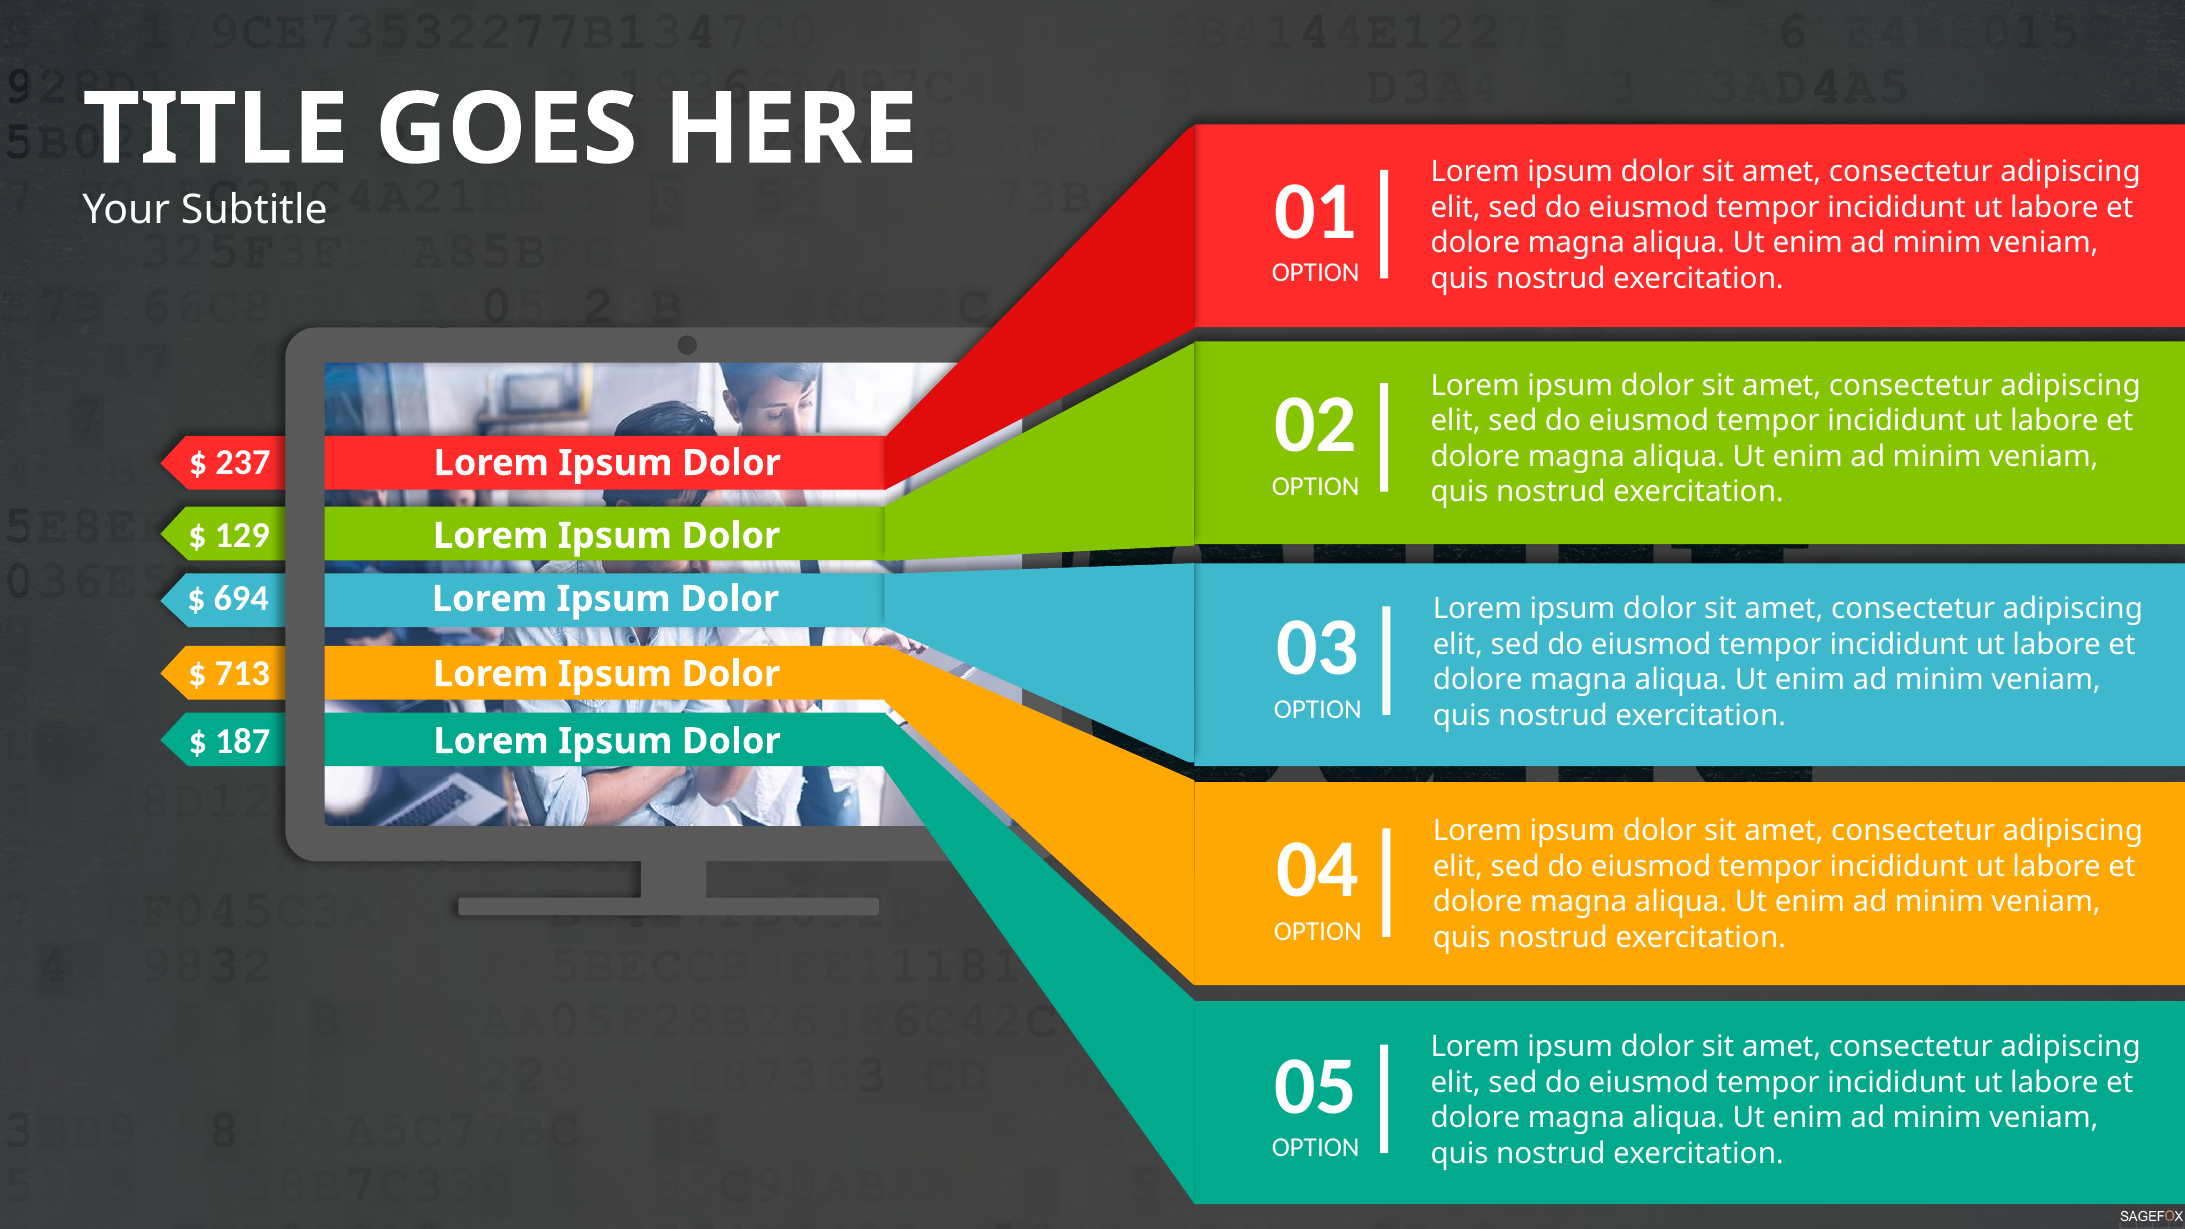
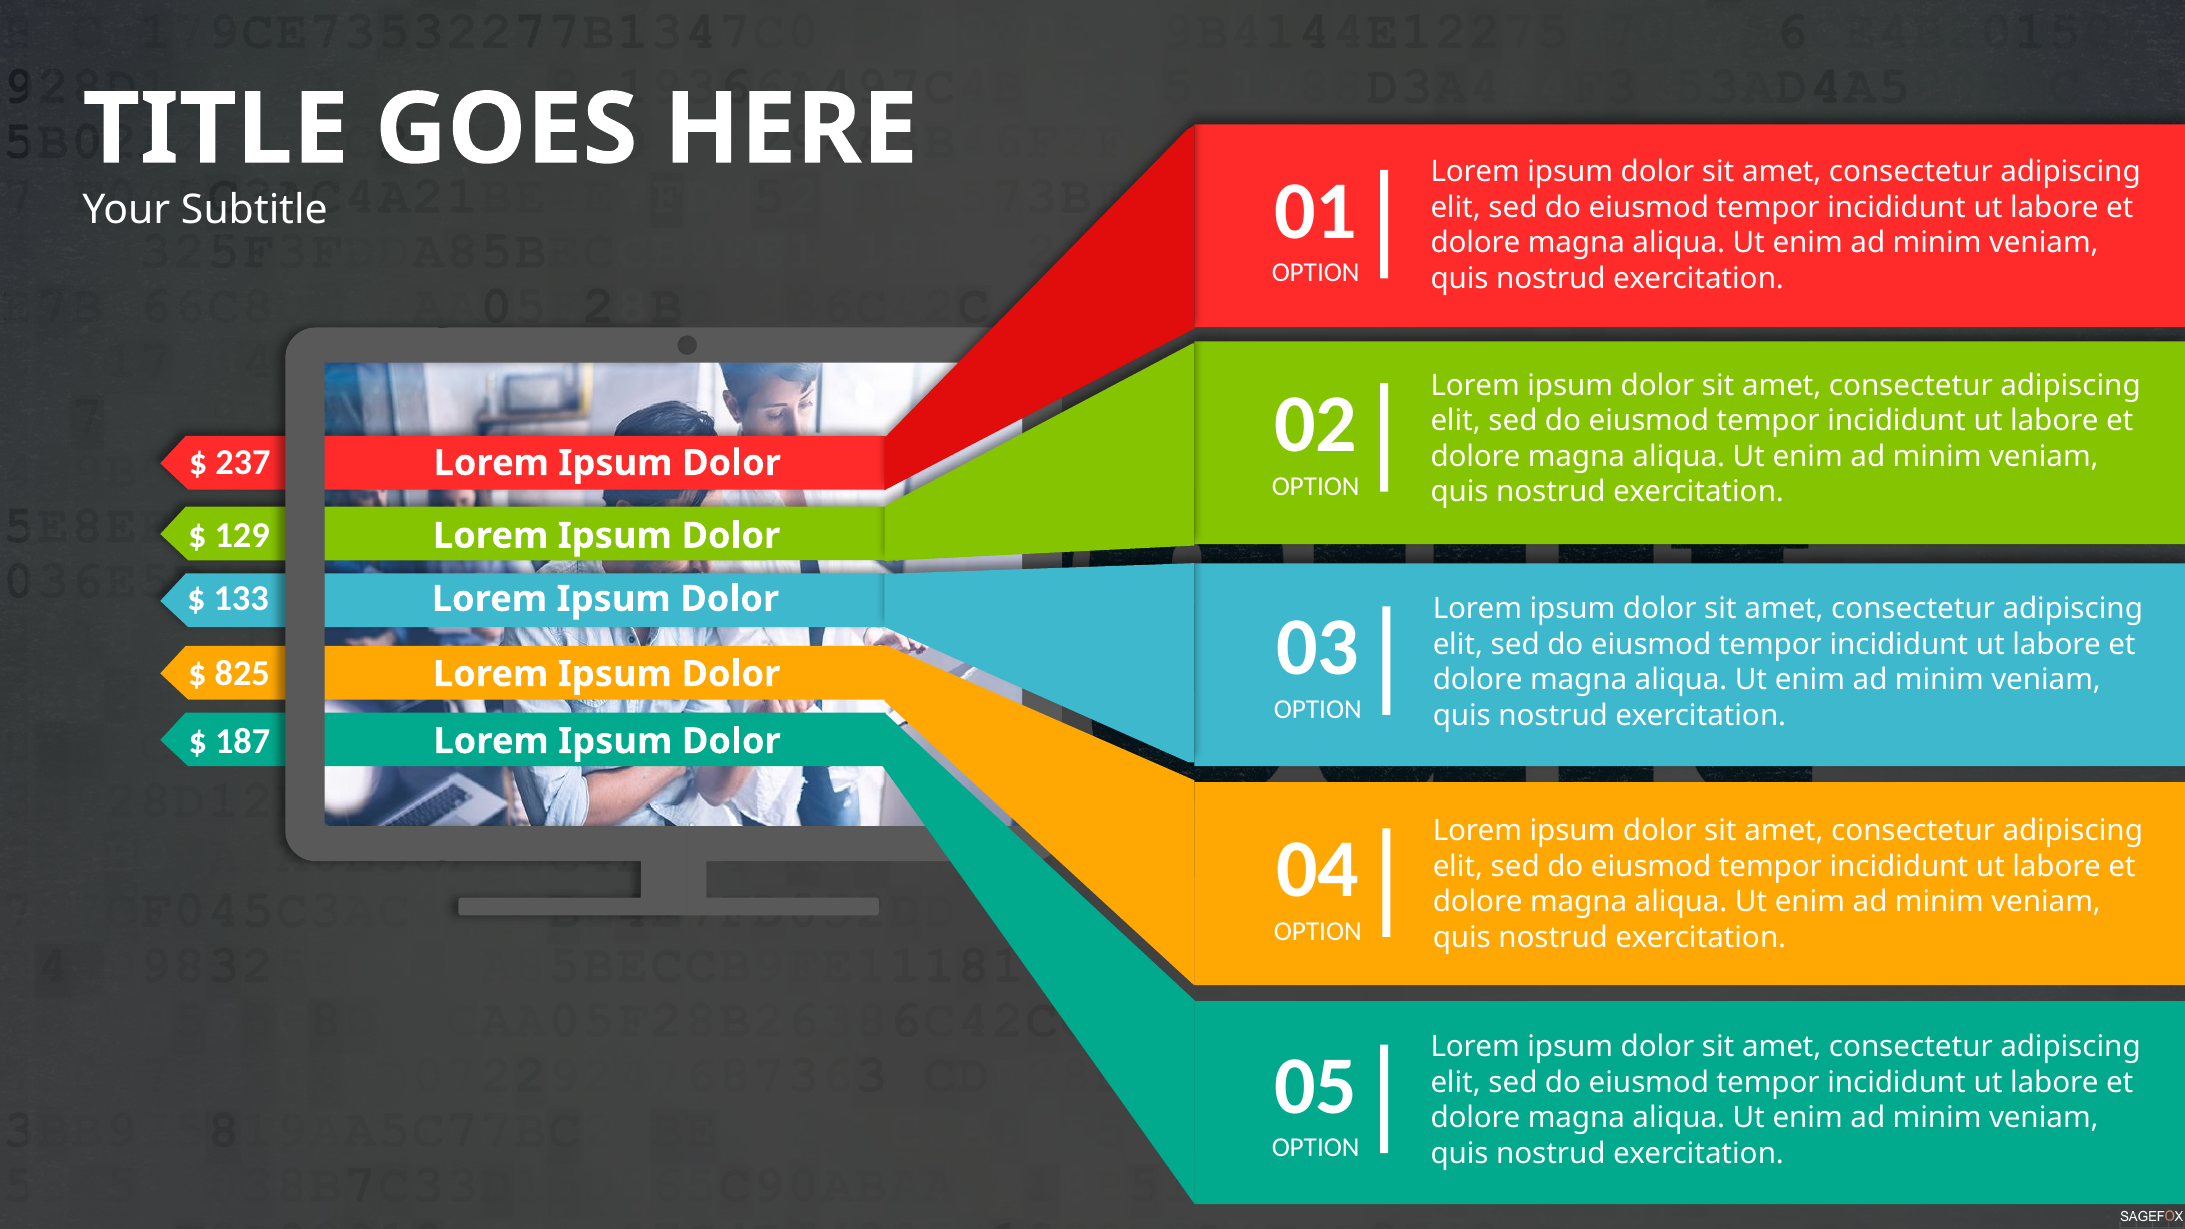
694: 694 -> 133 (241, 599)
713: 713 -> 825 (242, 674)
